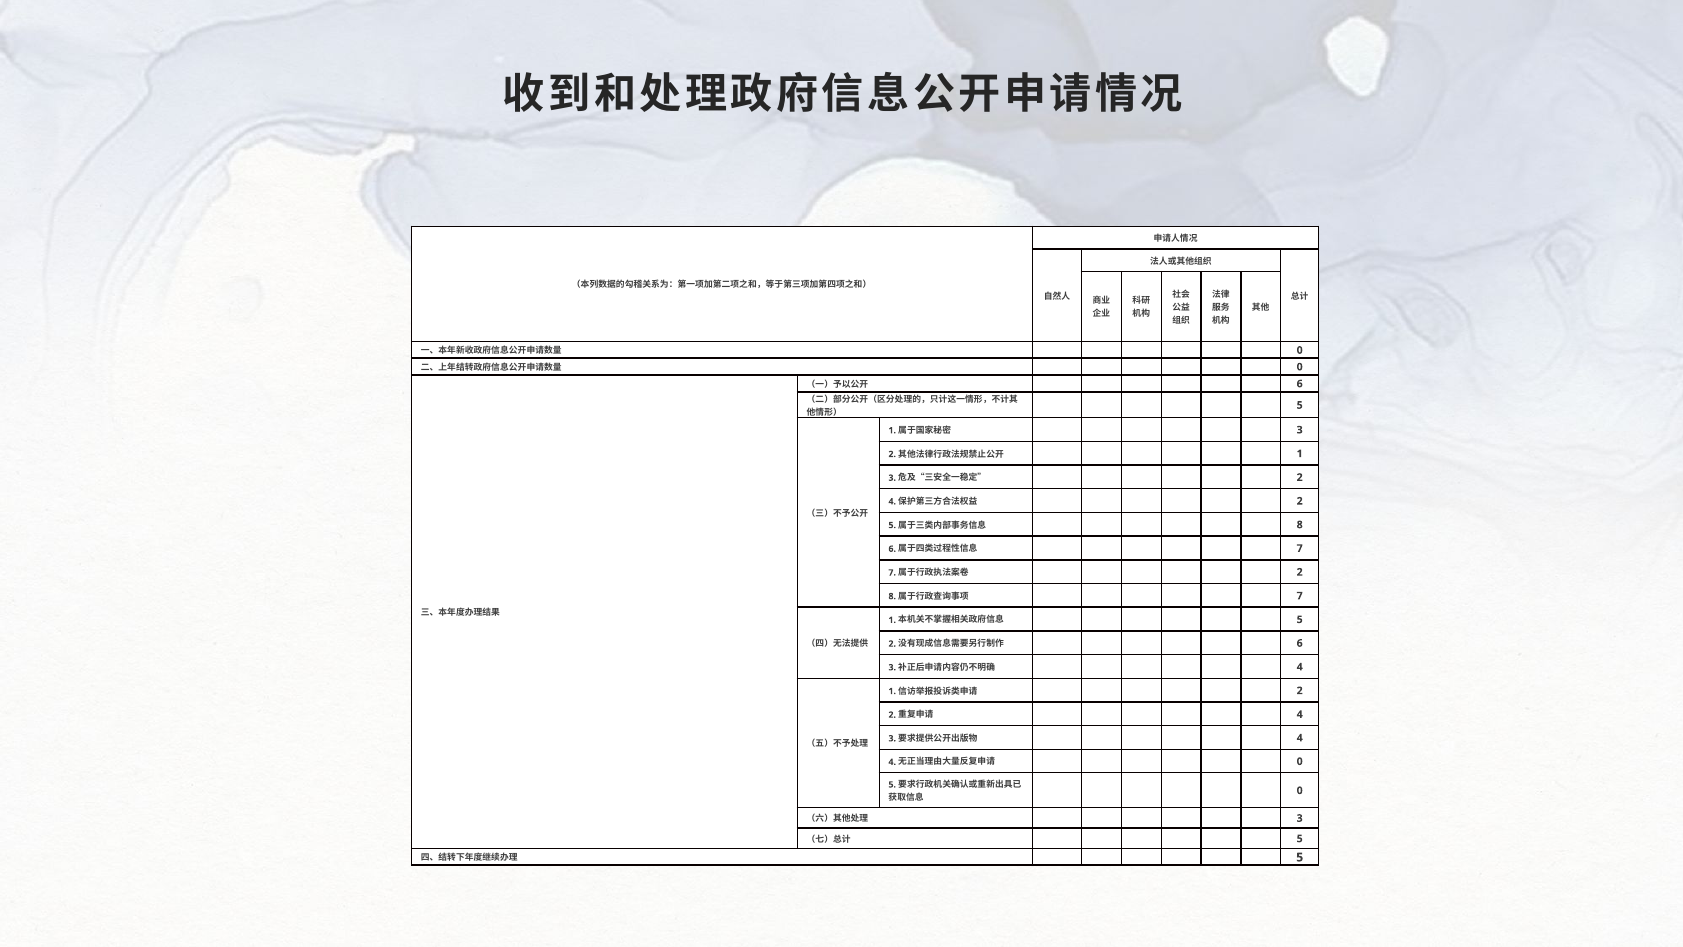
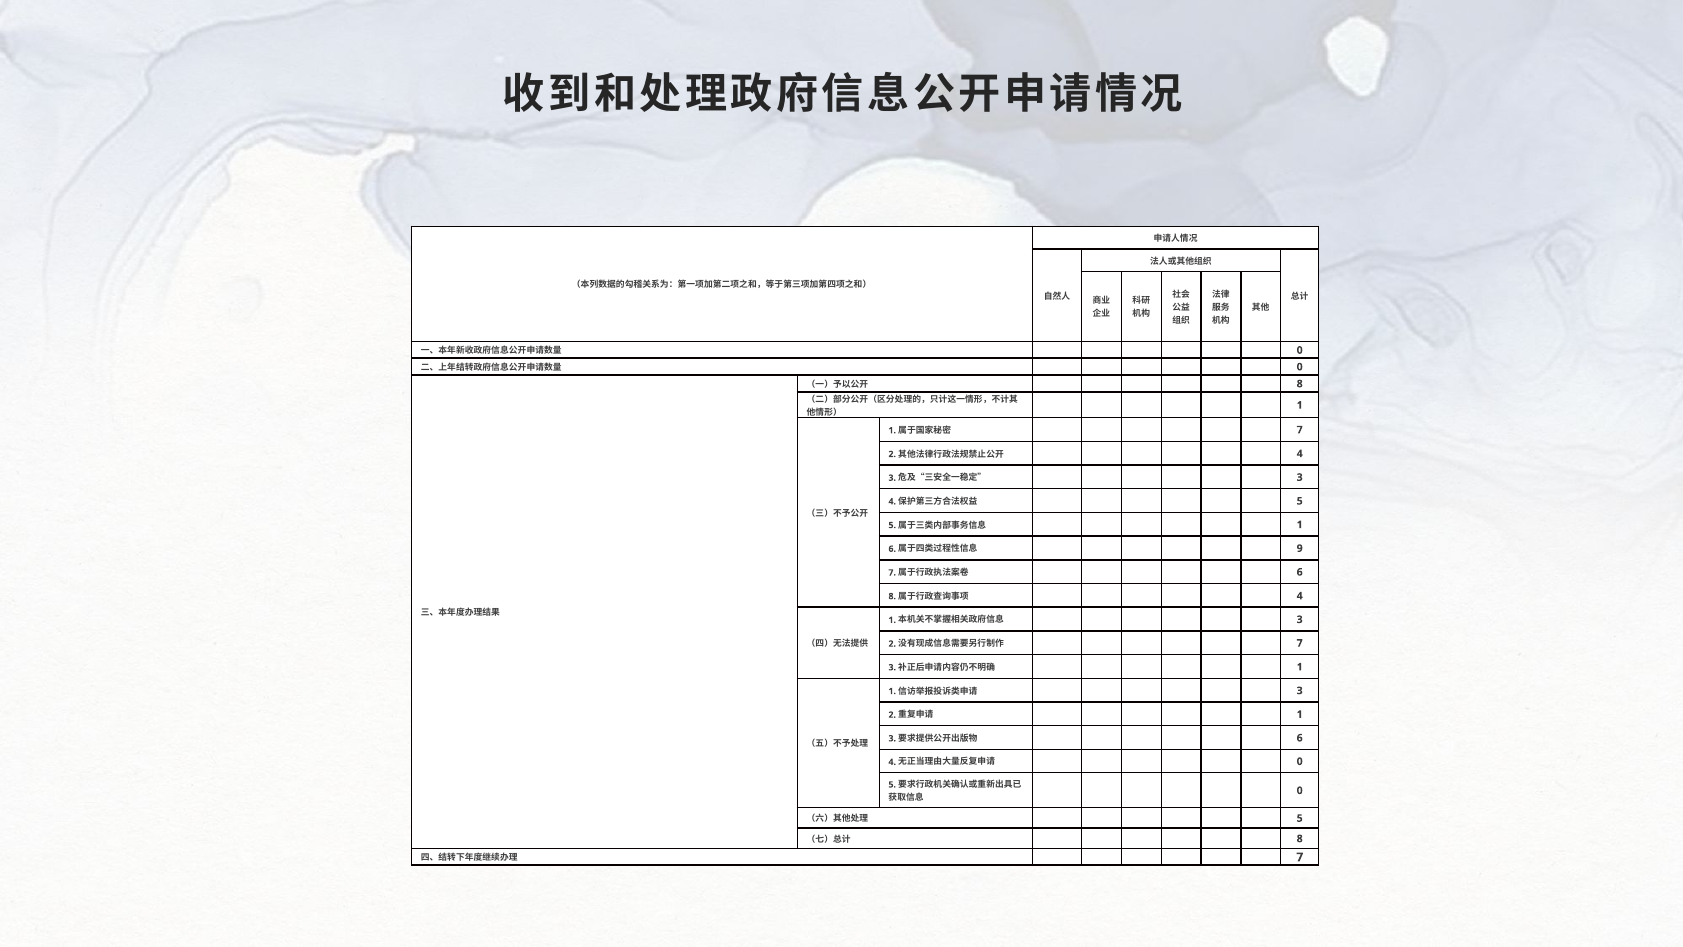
6: 6 -> 8 (1300, 384)
5: 5 -> 1 (1300, 405)
3: 3 -> 7 (1300, 430)
1: 1 -> 4 (1300, 454)
2: 2 -> 3 (1300, 477)
2: 2 -> 5 (1300, 501)
8: 8 -> 1 (1300, 525)
7: 7 -> 9 (1300, 548)
2: 2 -> 6 (1300, 572)
7: 7 -> 4 (1300, 596)
5: 5 -> 3 (1300, 619)
6: 6 -> 7 (1300, 643)
4: 4 -> 1 (1300, 667)
2: 2 -> 3 (1300, 690)
4: 4 -> 1 (1300, 714)
4: 4 -> 6 (1300, 738)
3: 3 -> 5 (1300, 818)
5: 5 -> 8 (1300, 838)
5: 5 -> 7 (1300, 857)
